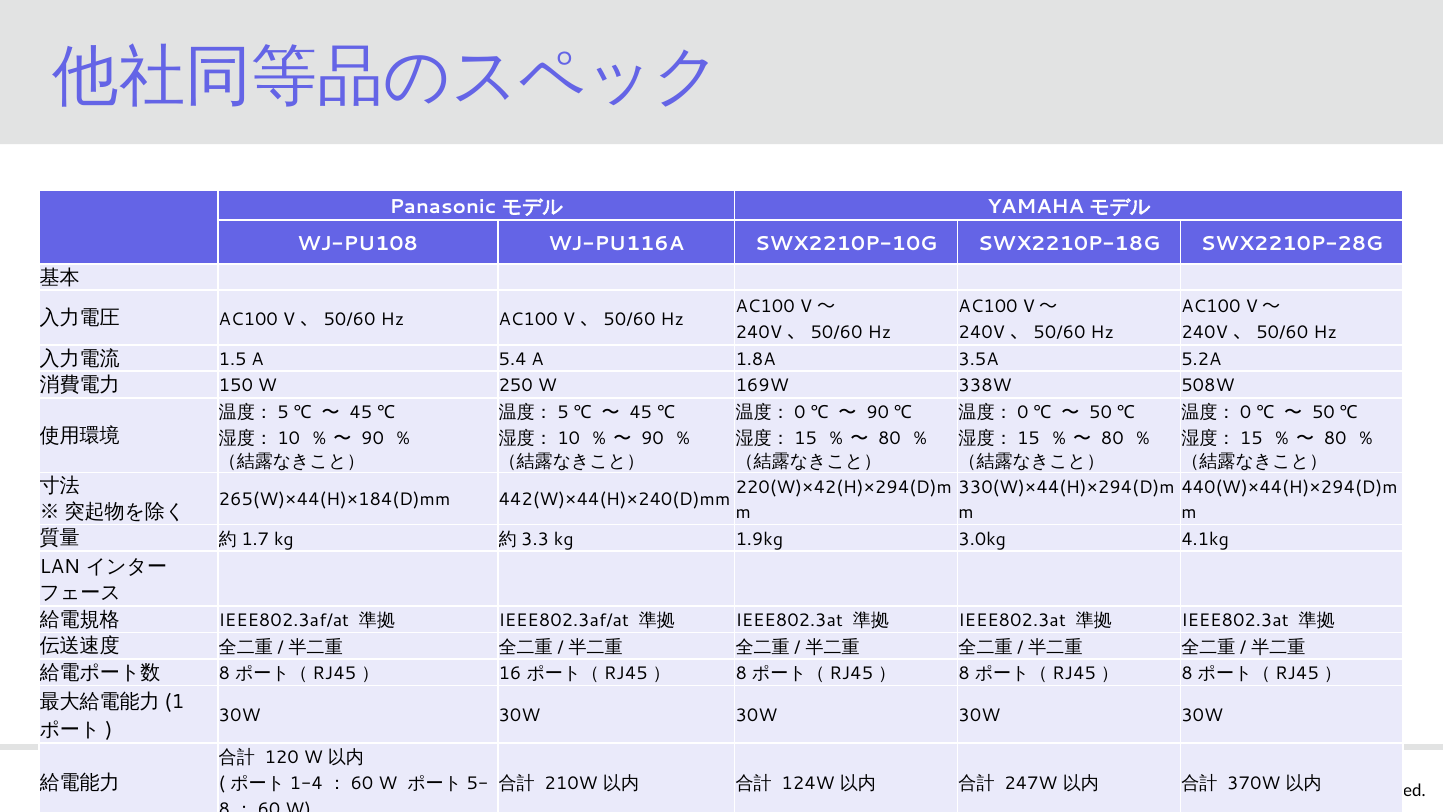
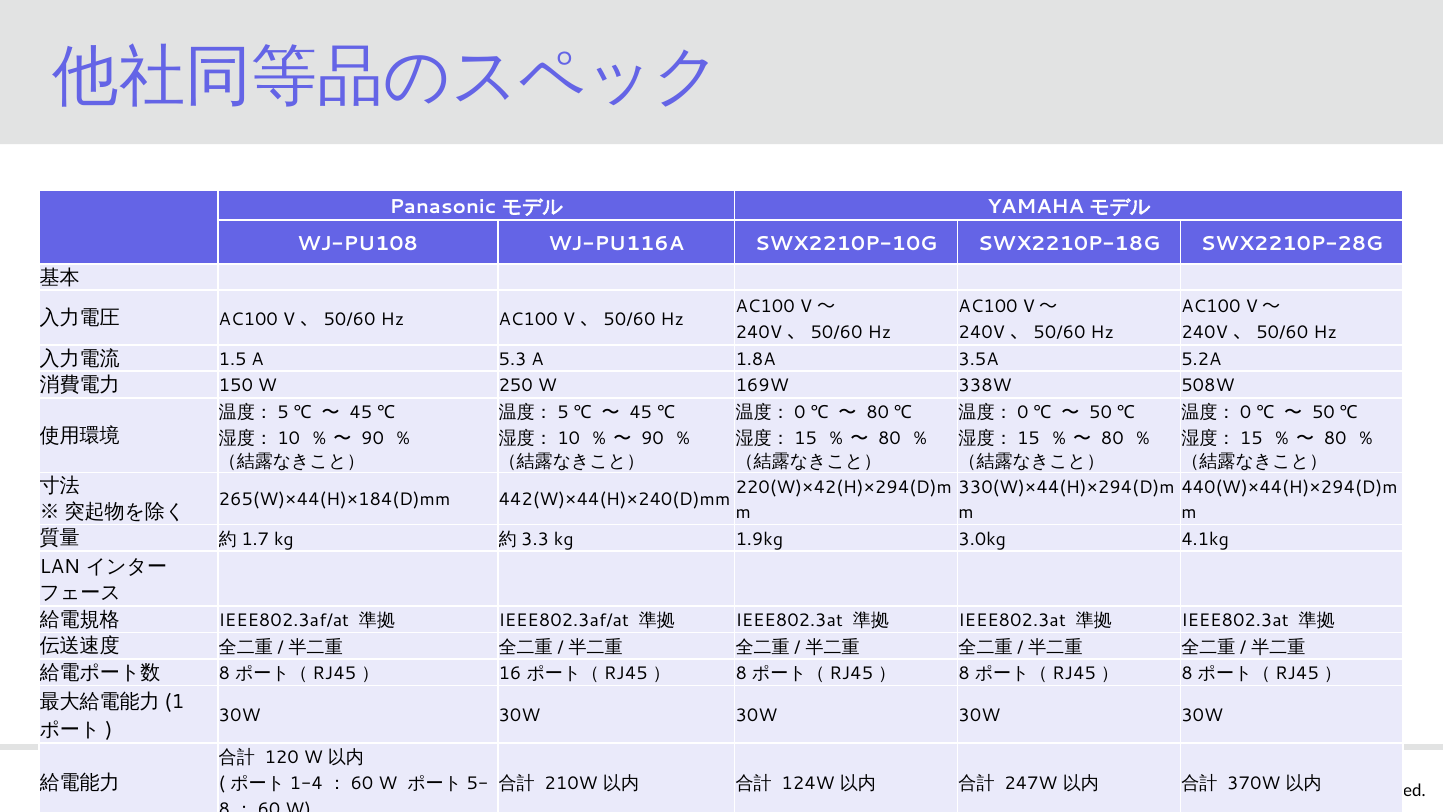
5.4: 5.4 -> 5.3 (513, 359)
90: 90 -> 80 (878, 412)
